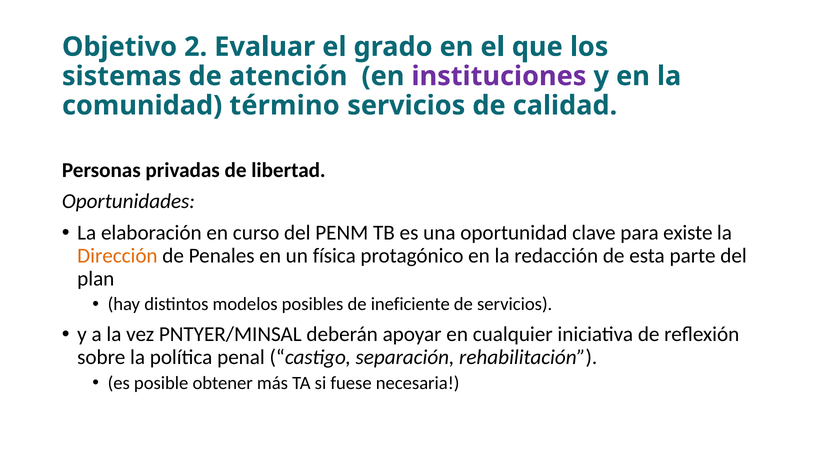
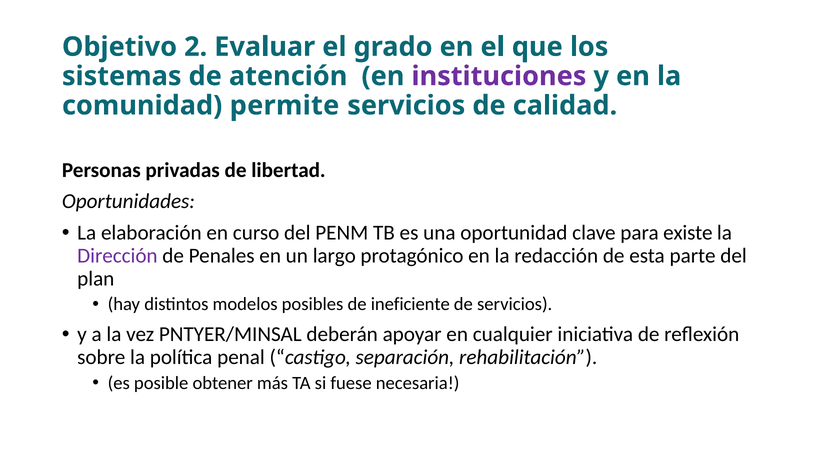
término: término -> permite (284, 105)
Dirección colour: orange -> purple (117, 255)
física: física -> largo (334, 255)
